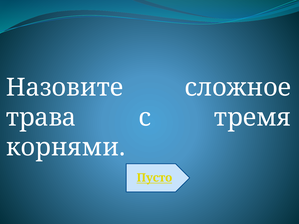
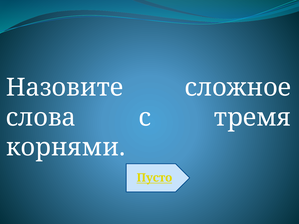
трава: трава -> слова (41, 118)
